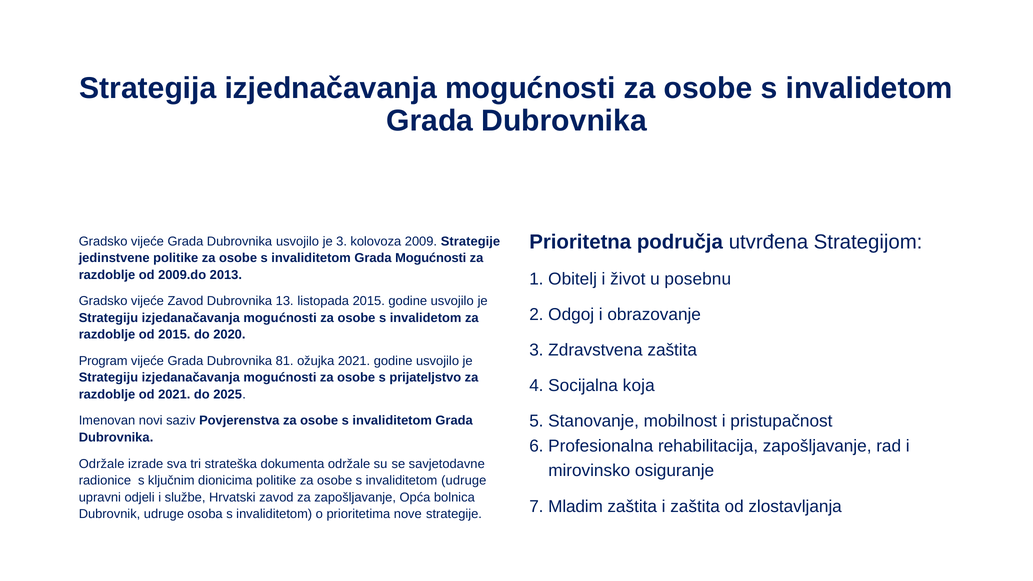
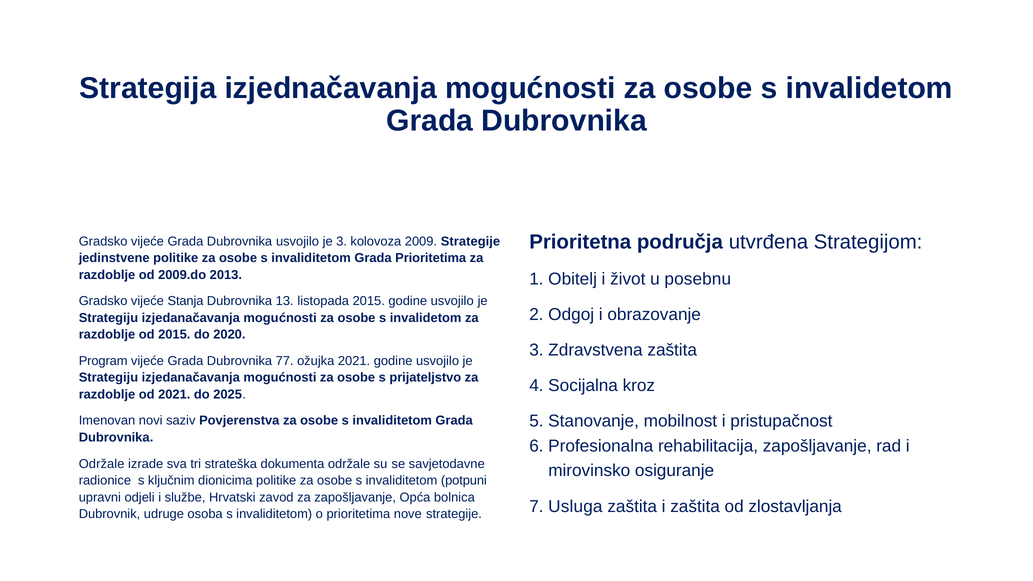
Grada Mogućnosti: Mogućnosti -> Prioritetima (431, 258)
vijeće Zavod: Zavod -> Stanja (185, 301)
81: 81 -> 77 (285, 361)
koja: koja -> kroz (639, 386)
invaliditetom udruge: udruge -> potpuni (464, 481)
Mladim: Mladim -> Usluga (575, 506)
